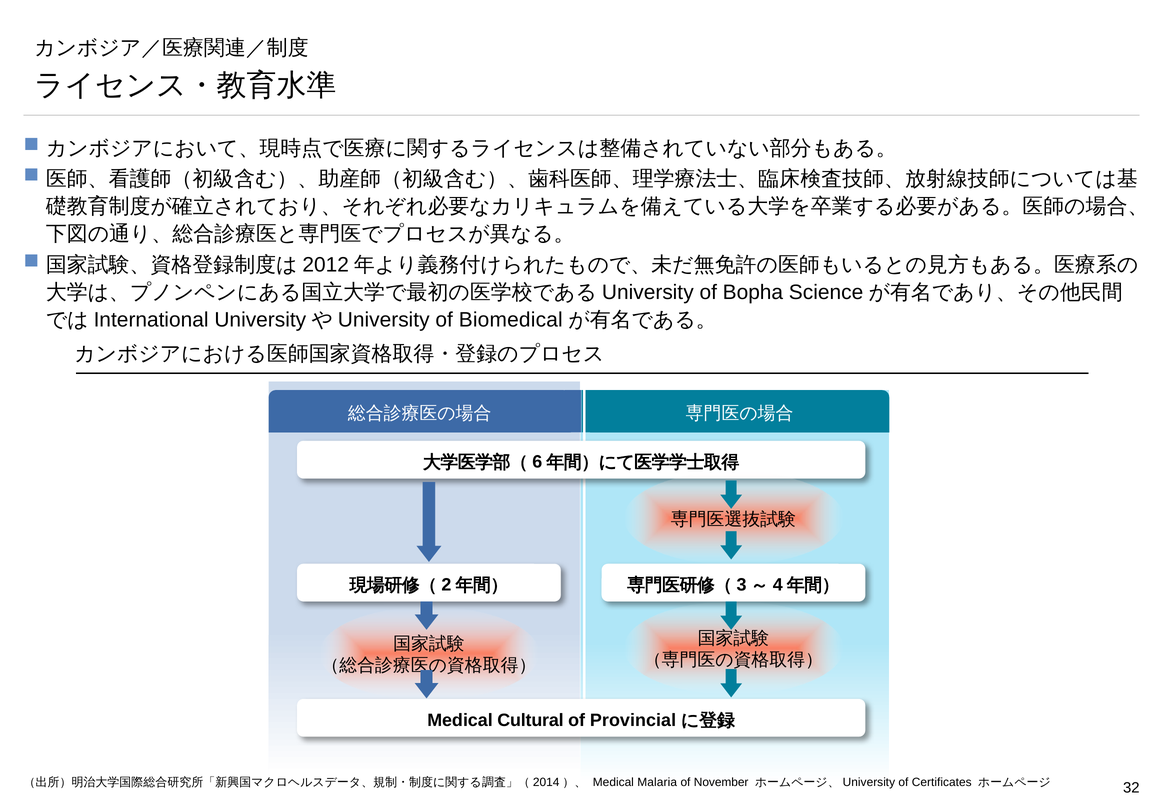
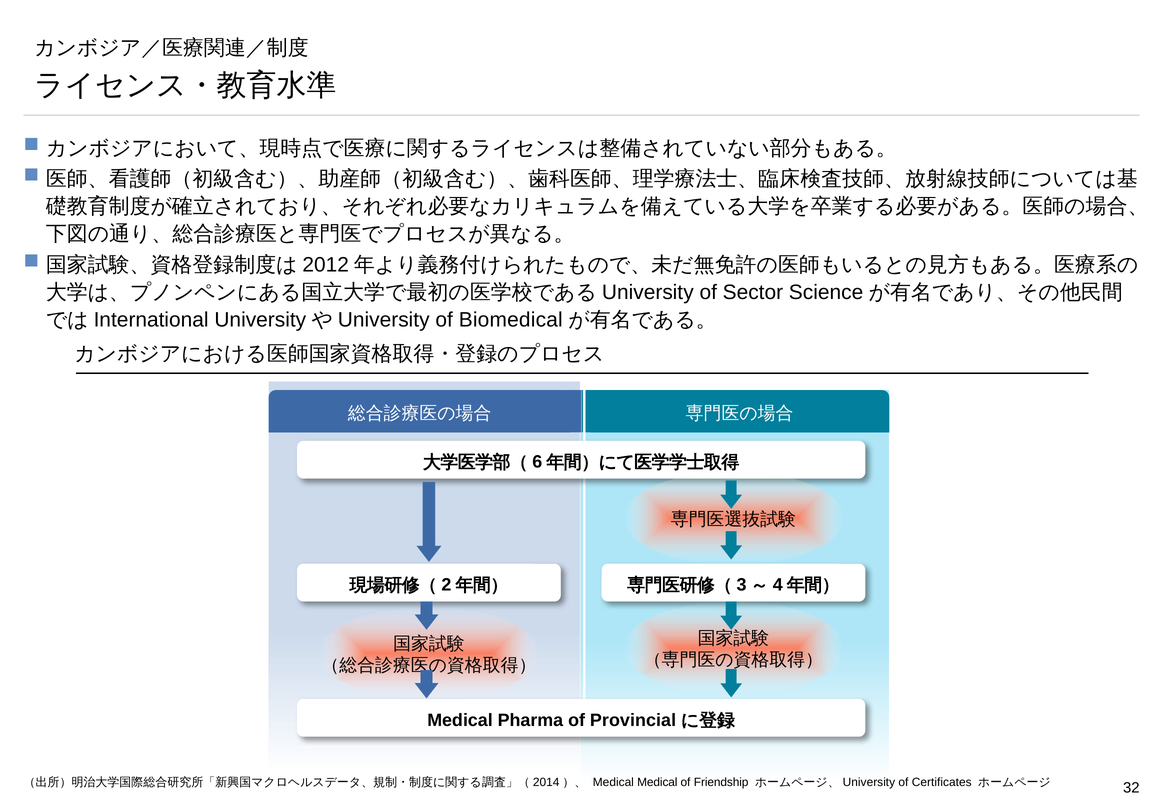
Bopha: Bopha -> Sector (753, 292)
Cultural: Cultural -> Pharma (530, 720)
Medical Malaria: Malaria -> Medical (657, 782)
November: November -> Friendship (721, 782)
